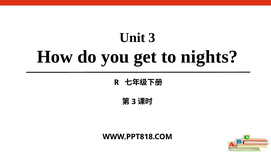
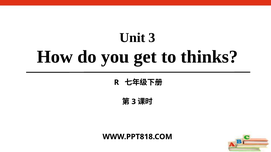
nights: nights -> thinks (209, 57)
